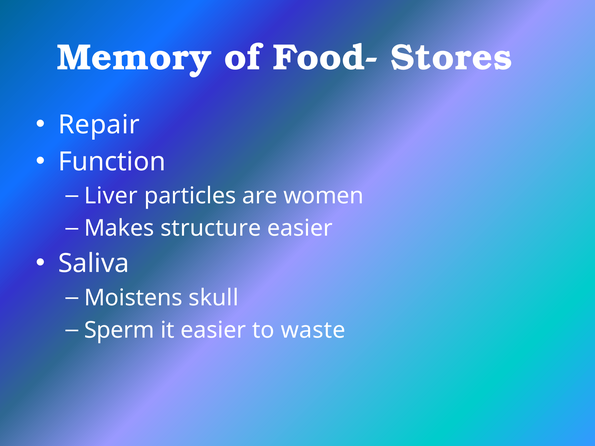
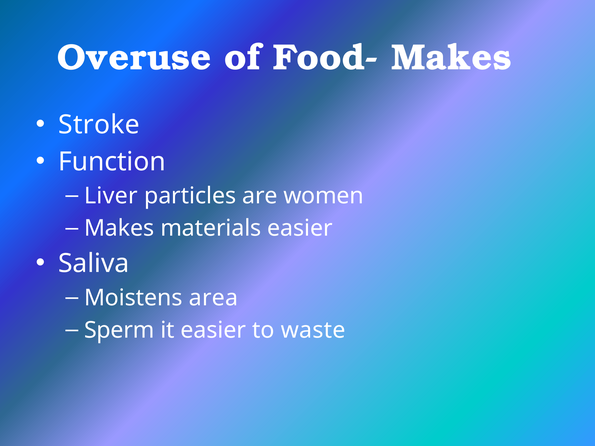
Memory: Memory -> Overuse (134, 58)
Food- Stores: Stores -> Makes (451, 58)
Repair: Repair -> Stroke (99, 125)
structure: structure -> materials (211, 228)
skull: skull -> area (214, 298)
